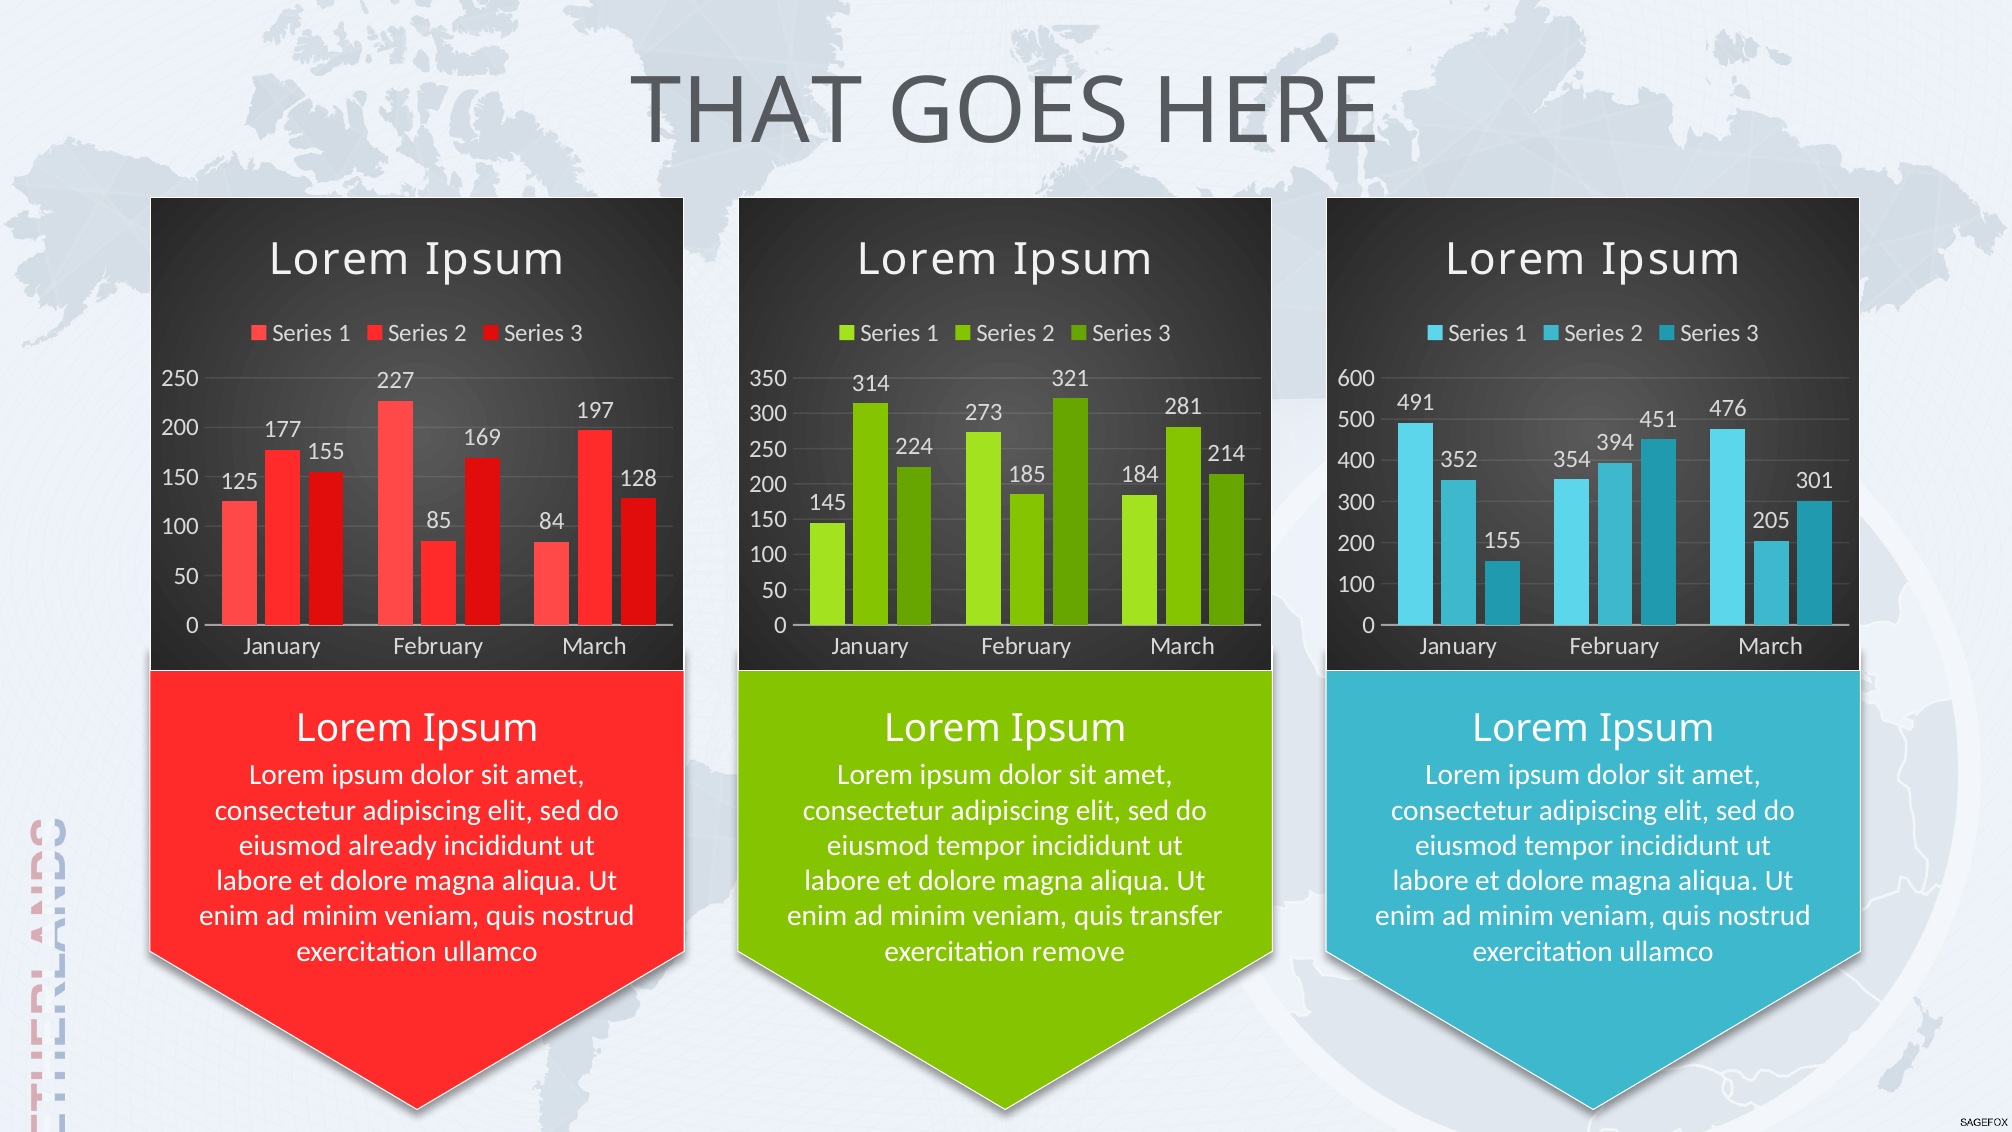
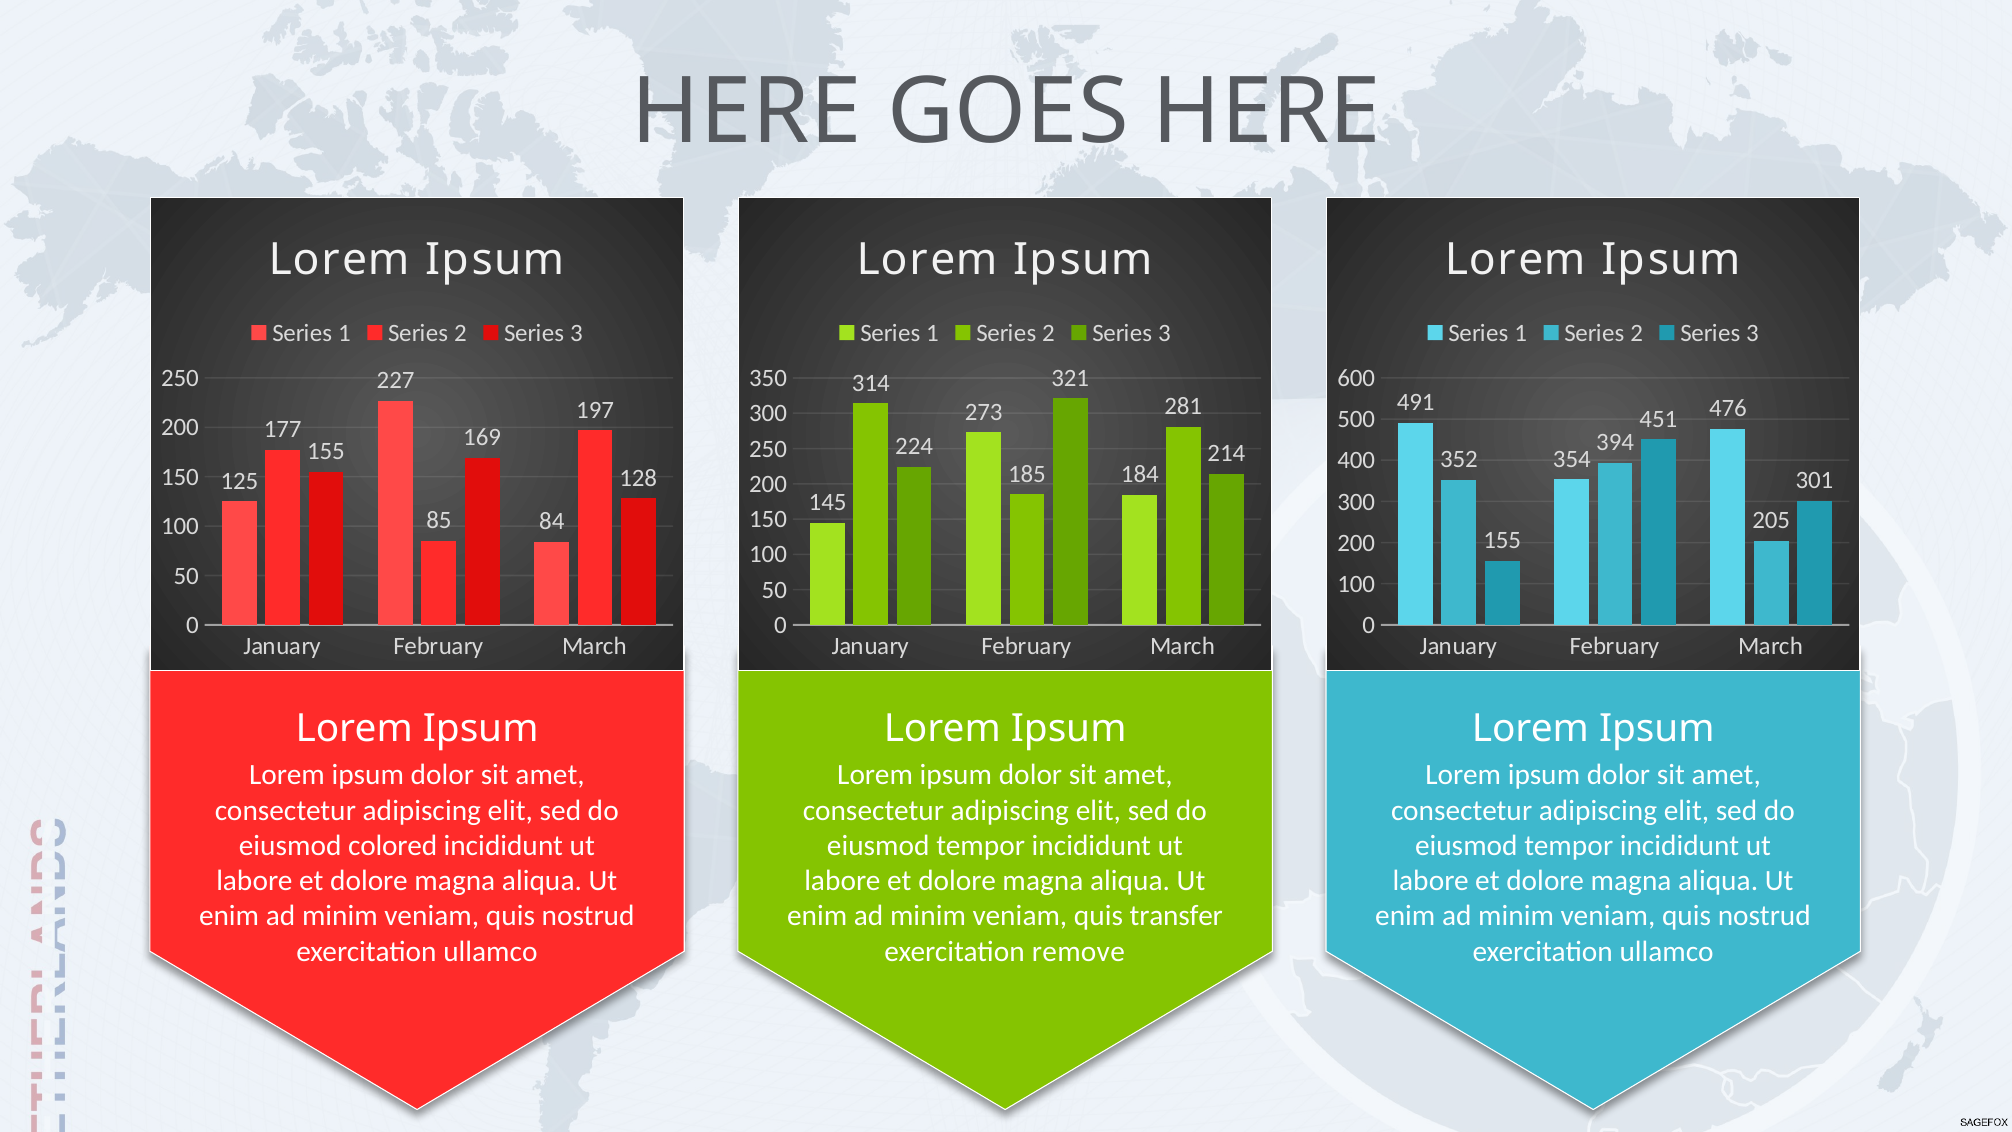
THAT: THAT -> HERE (747, 112)
already: already -> colored (393, 845)
